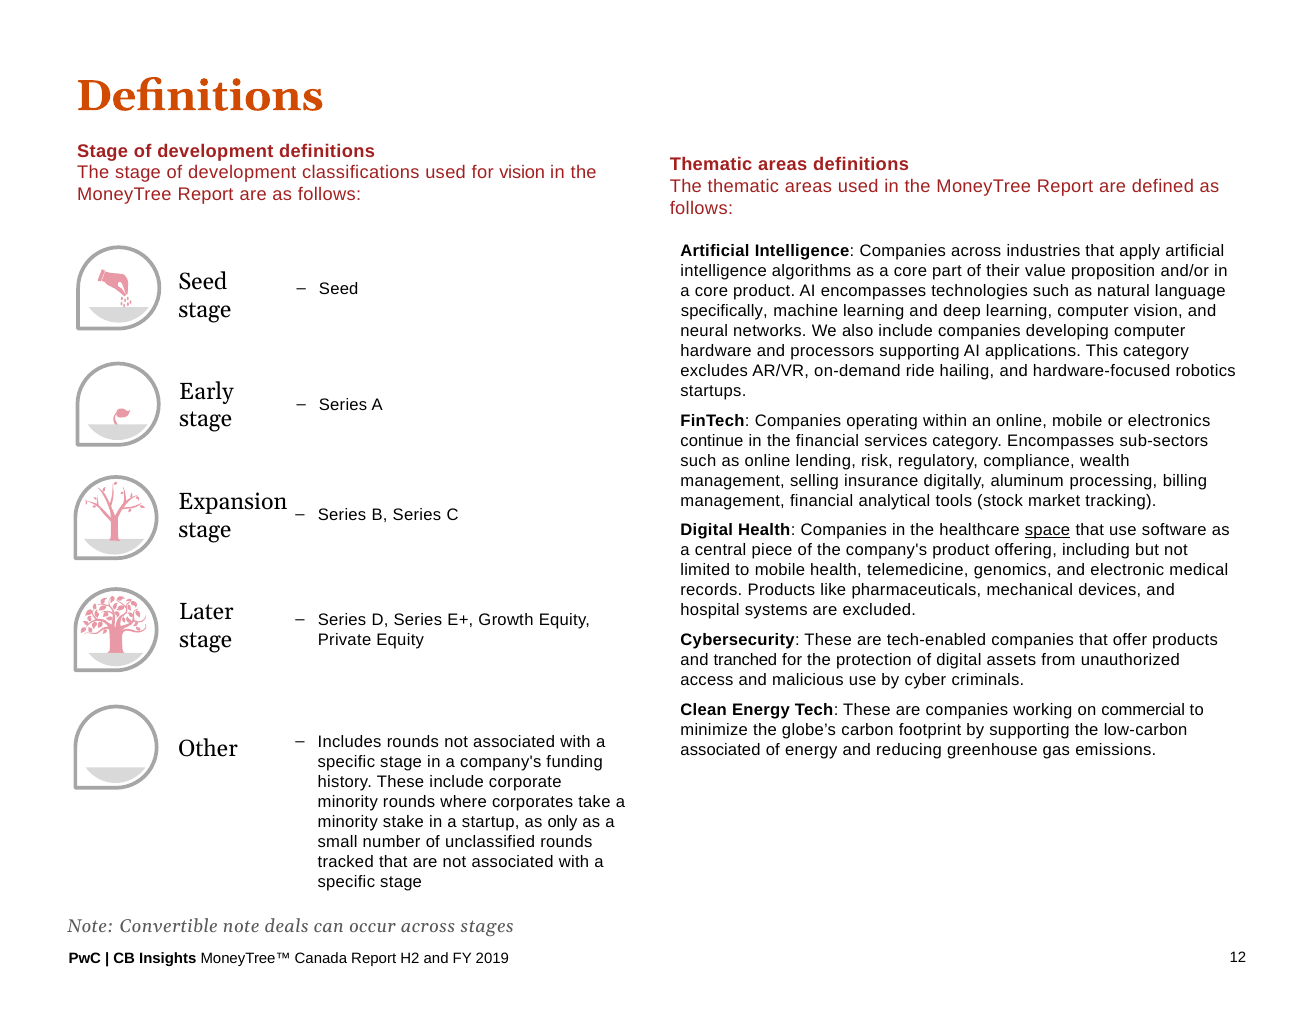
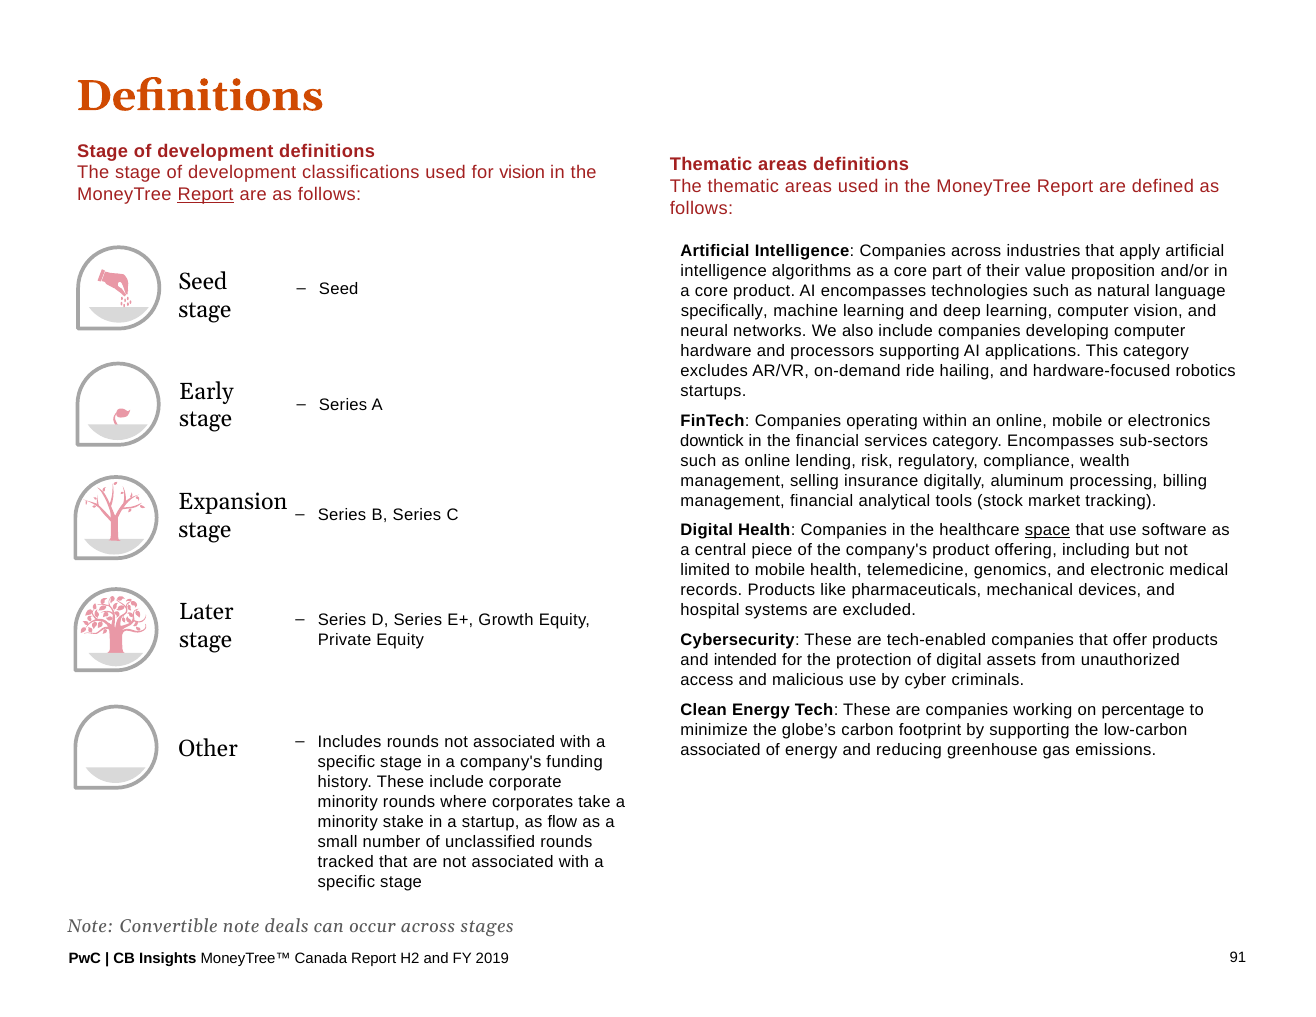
Report underline: none -> present (206, 195)
continue: continue -> downtick (712, 441)
tranched: tranched -> intended (745, 660)
commercial: commercial -> percentage (1143, 710)
only: only -> flow (562, 822)
12: 12 -> 91 (1238, 957)
